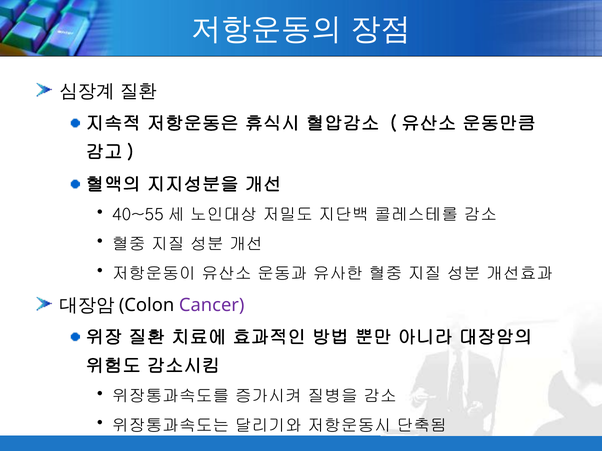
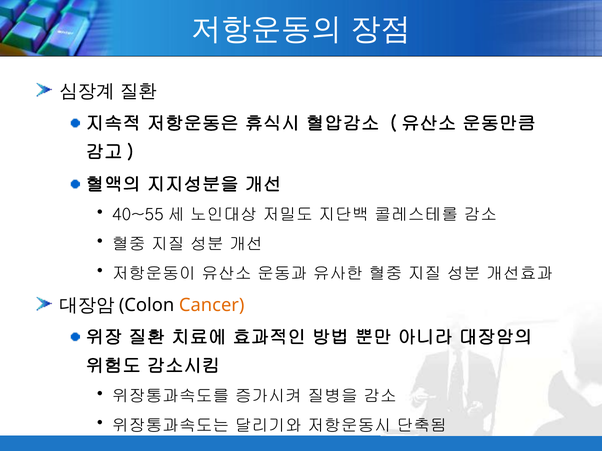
Cancer colour: purple -> orange (212, 305)
